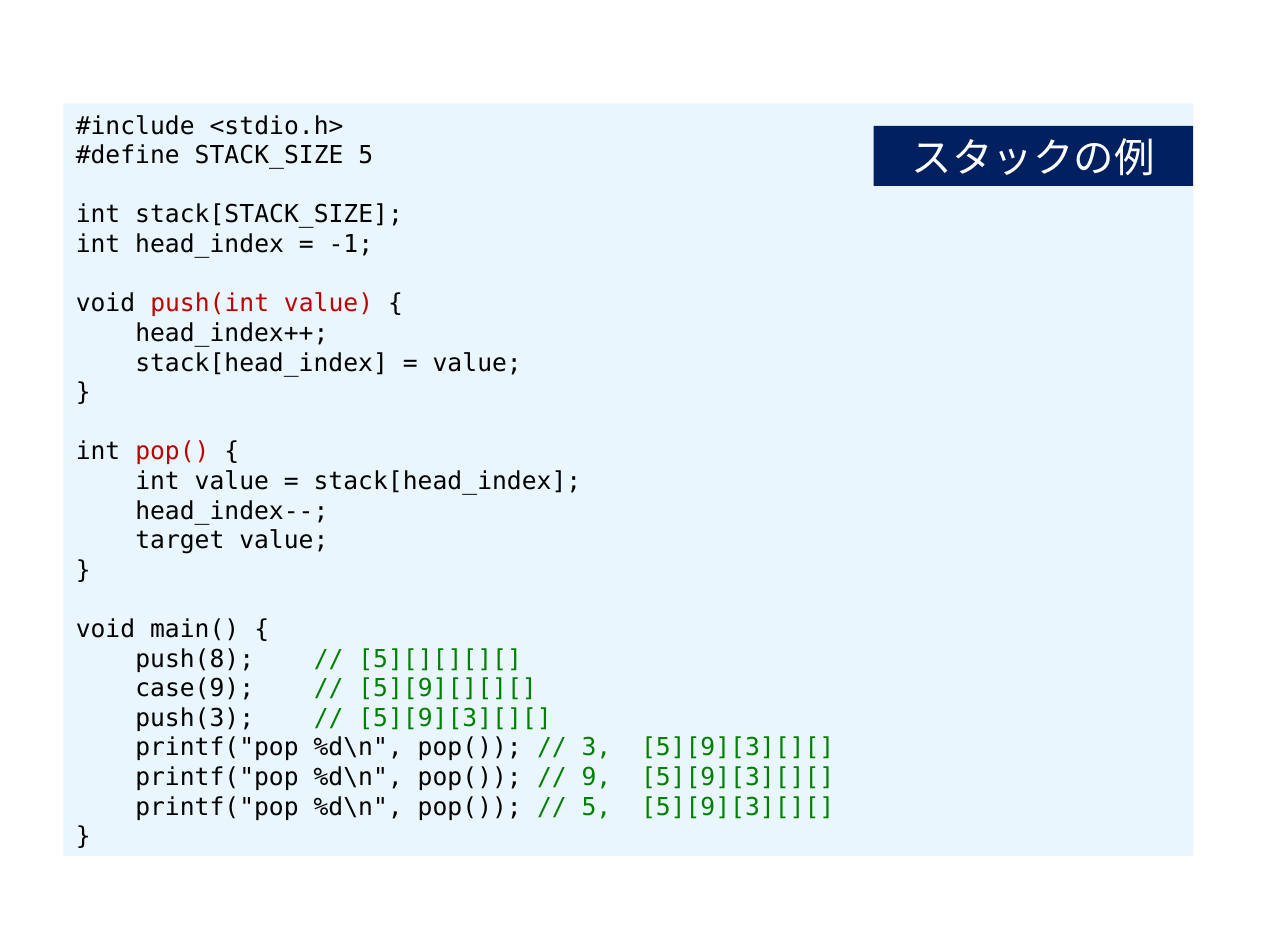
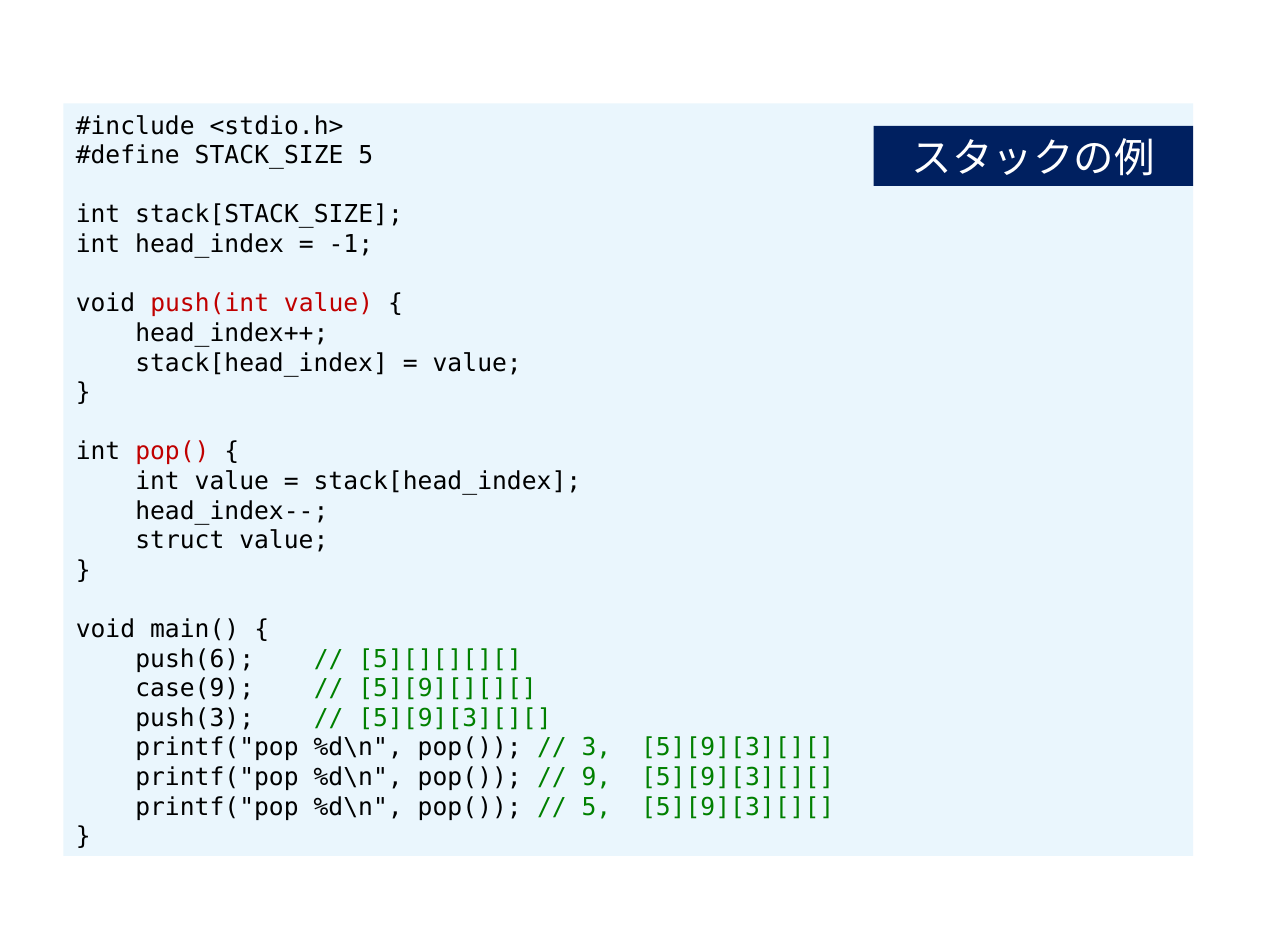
target: target -> struct (180, 540)
push(8: push(8 -> push(6 (195, 659)
